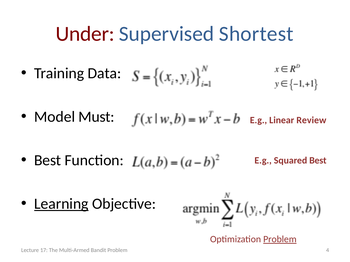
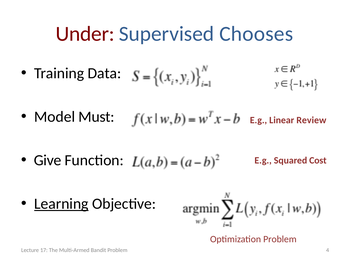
Shortest: Shortest -> Chooses (256, 34)
Best: Best -> Give (48, 161)
Squared Best: Best -> Cost (318, 161)
Problem underline: present -> none (280, 240)
